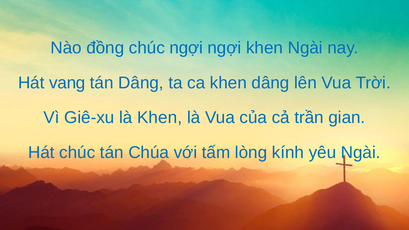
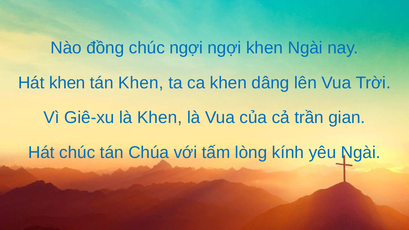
Hát vang: vang -> khen (67, 83)
tán Dâng: Dâng -> Khen (141, 83)
